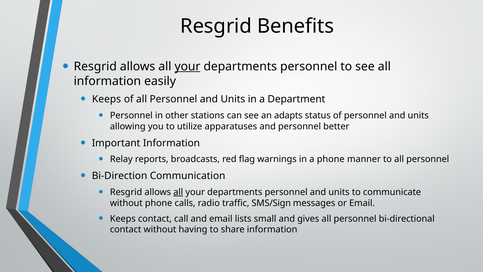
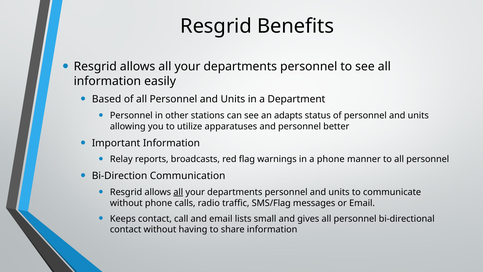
your underline: present -> none (187, 67)
Keeps: Keeps -> Based (107, 99)
SMS/Sign: SMS/Sign -> SMS/Flag (271, 203)
